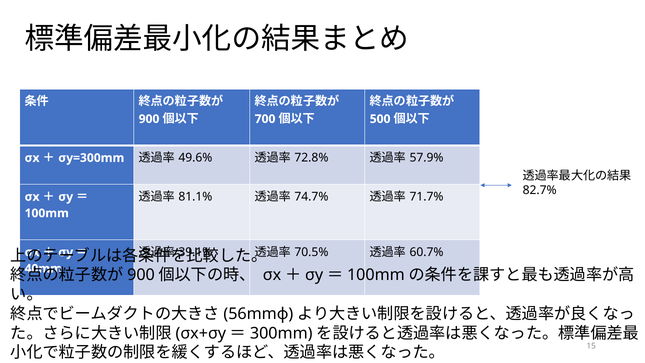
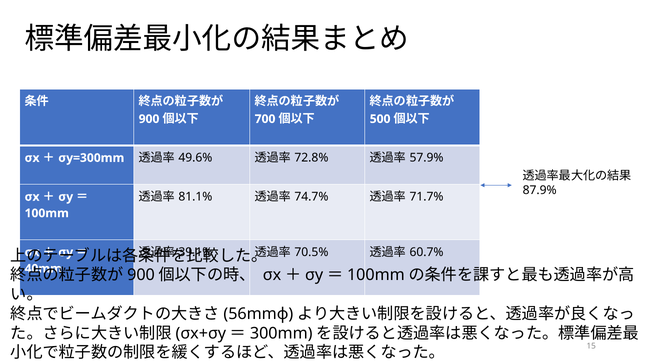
82.7%: 82.7% -> 87.9% (540, 190)
